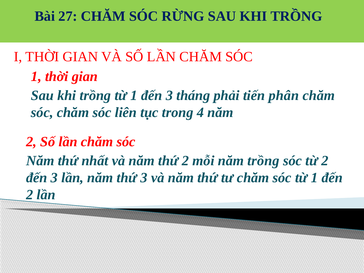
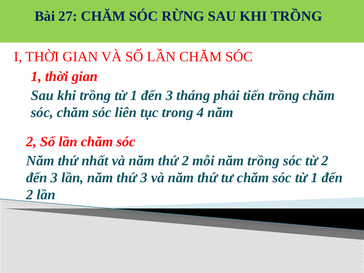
tiến phân: phân -> trồng (284, 95)
